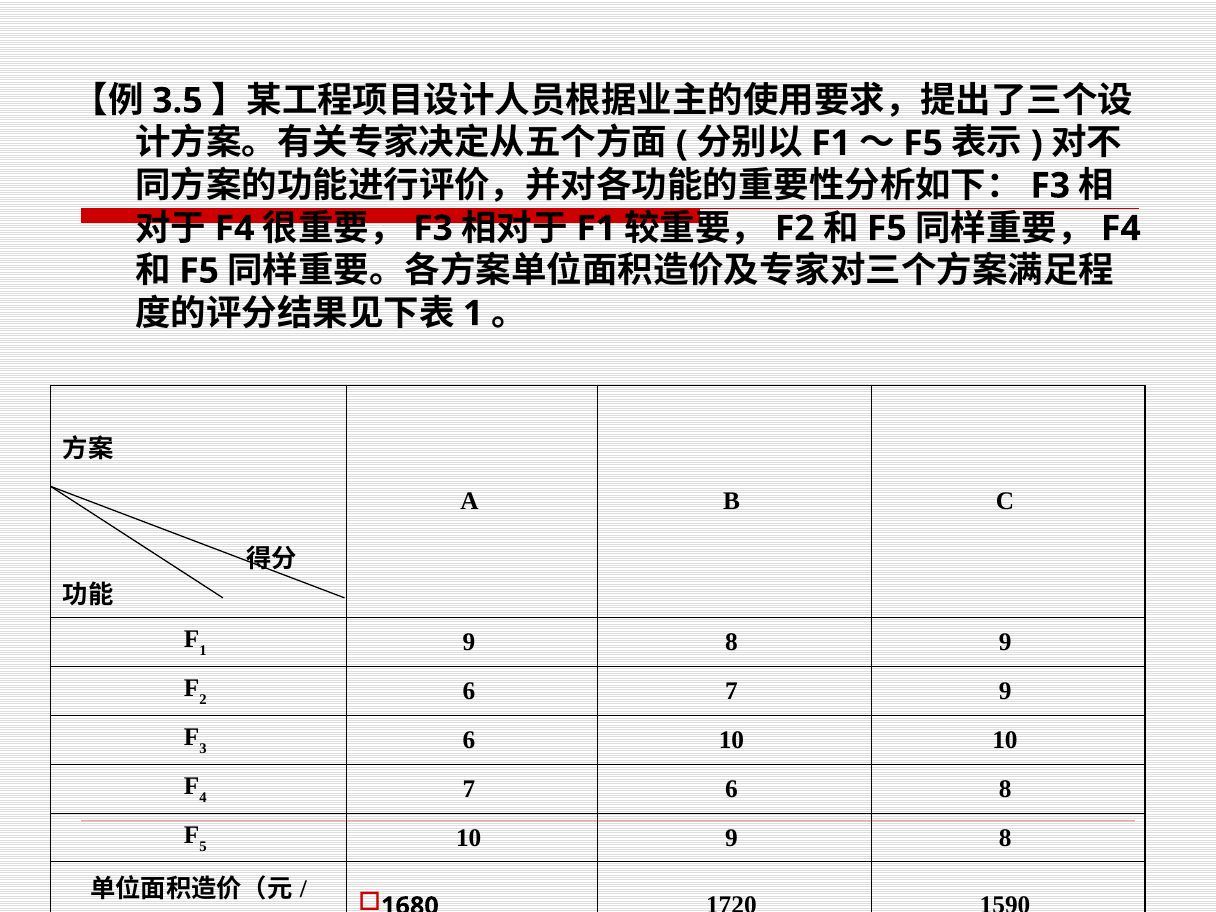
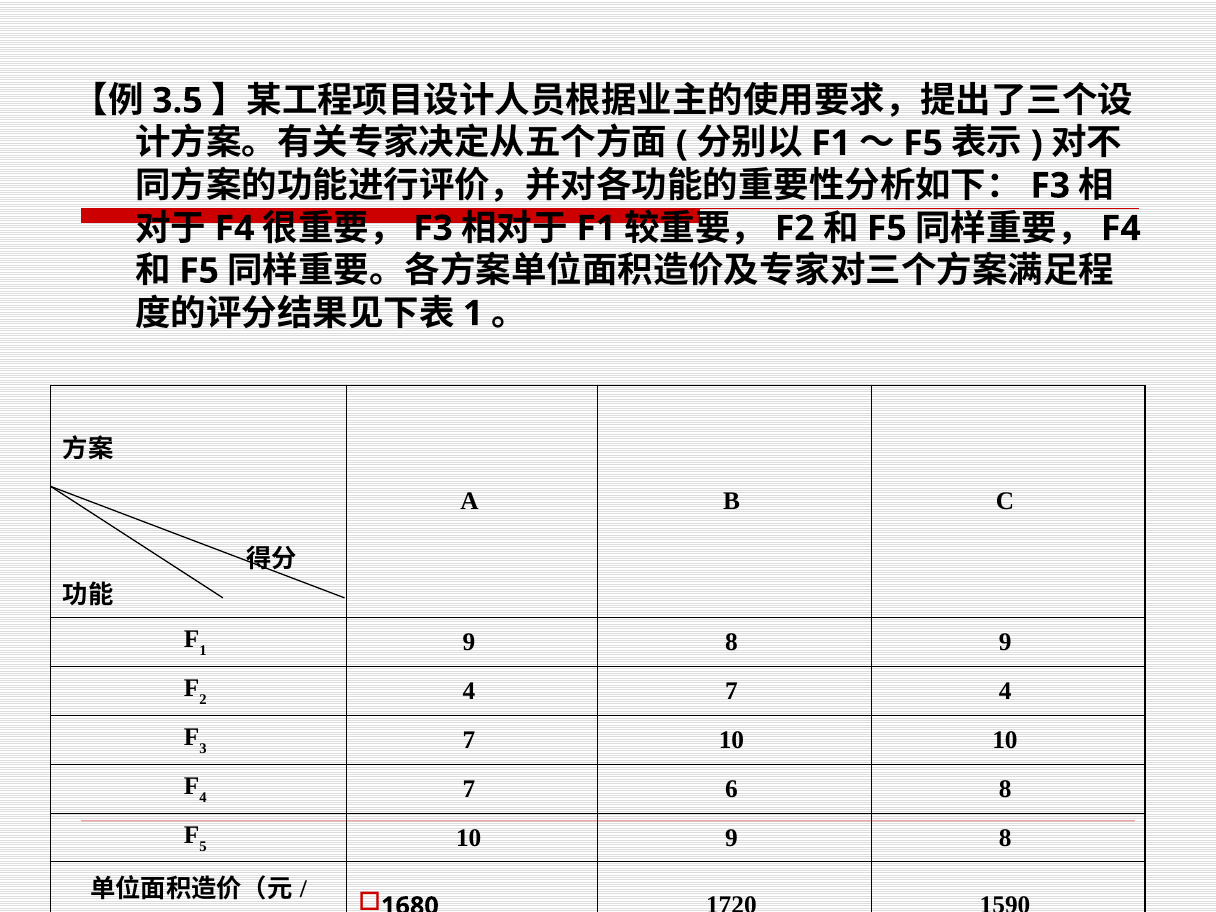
6: 6 -> 4 (469, 691)
7 9: 9 -> 4 (1005, 691)
6: 6 -> 7 (469, 740)
